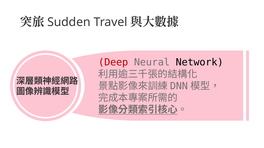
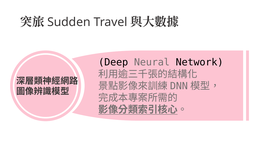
Deep colour: red -> black (113, 63)
